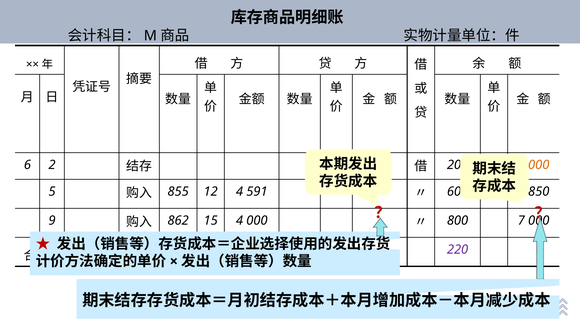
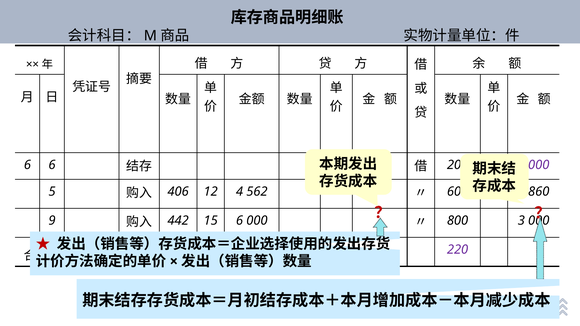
6 2: 2 -> 6 (52, 165)
000 colour: orange -> purple (539, 165)
855: 855 -> 406 (178, 192)
591: 591 -> 562 (257, 192)
850: 850 -> 860 (539, 192)
862: 862 -> 442 (178, 221)
15 4: 4 -> 6 (239, 221)
800 7: 7 -> 3 (521, 221)
